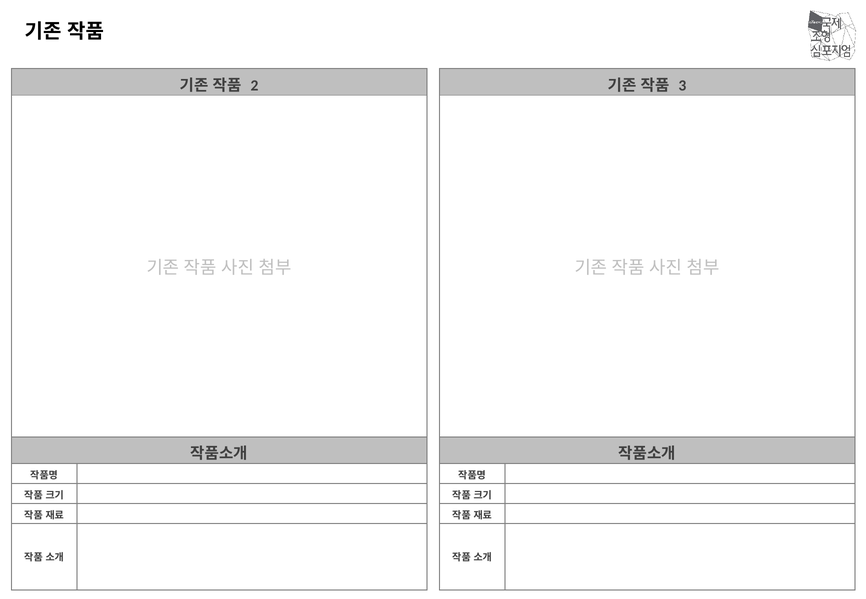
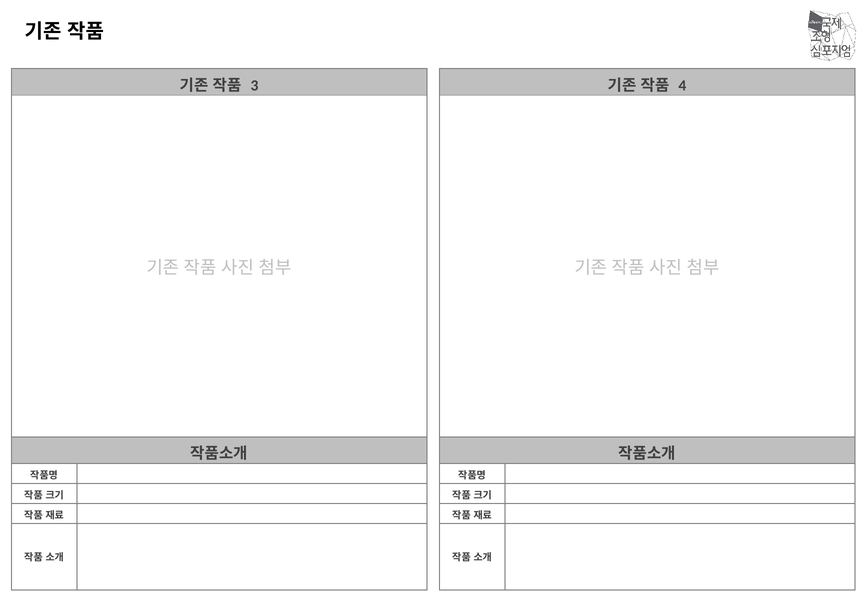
2: 2 -> 3 (254, 86)
3: 3 -> 4 (682, 86)
